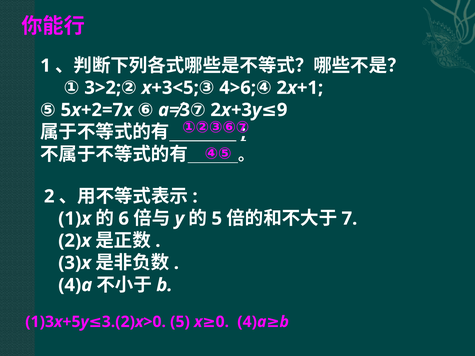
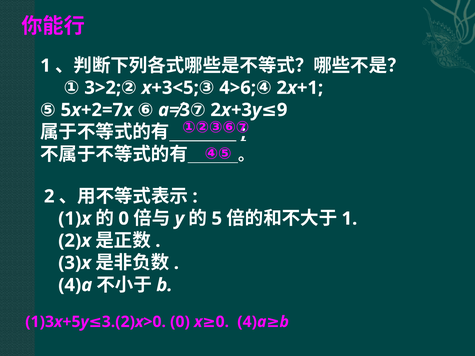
6: 6 -> 0 (124, 219)
7: 7 -> 1 (349, 219)
5: 5 -> 0 (180, 322)
